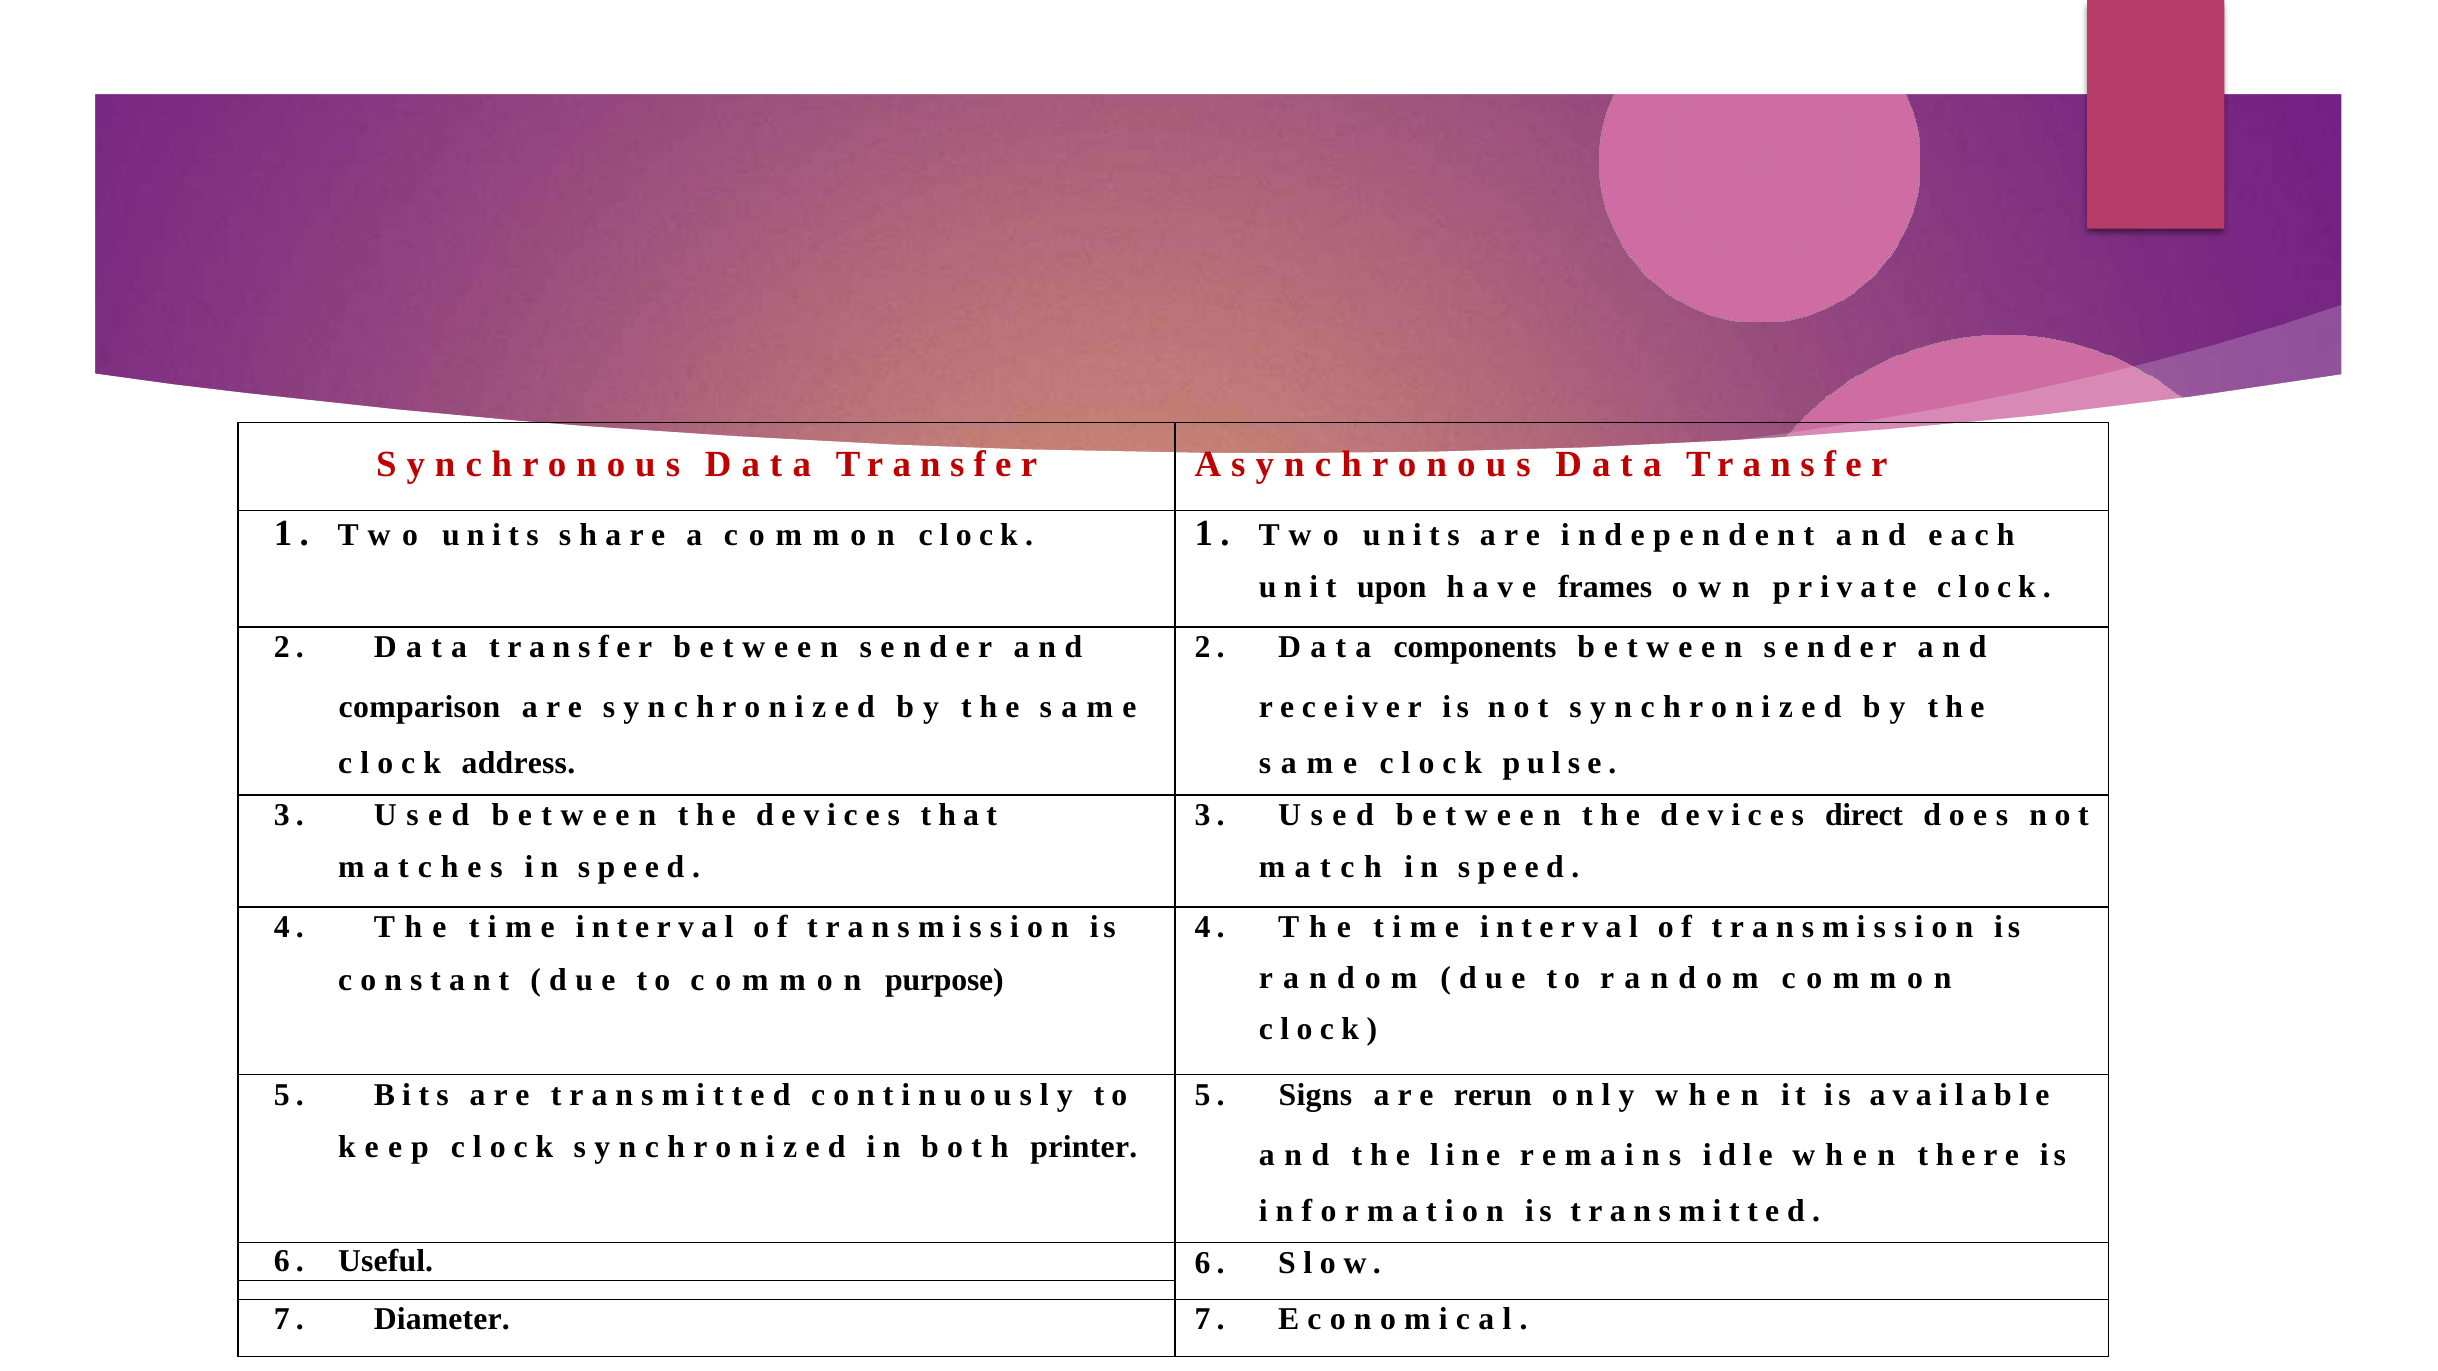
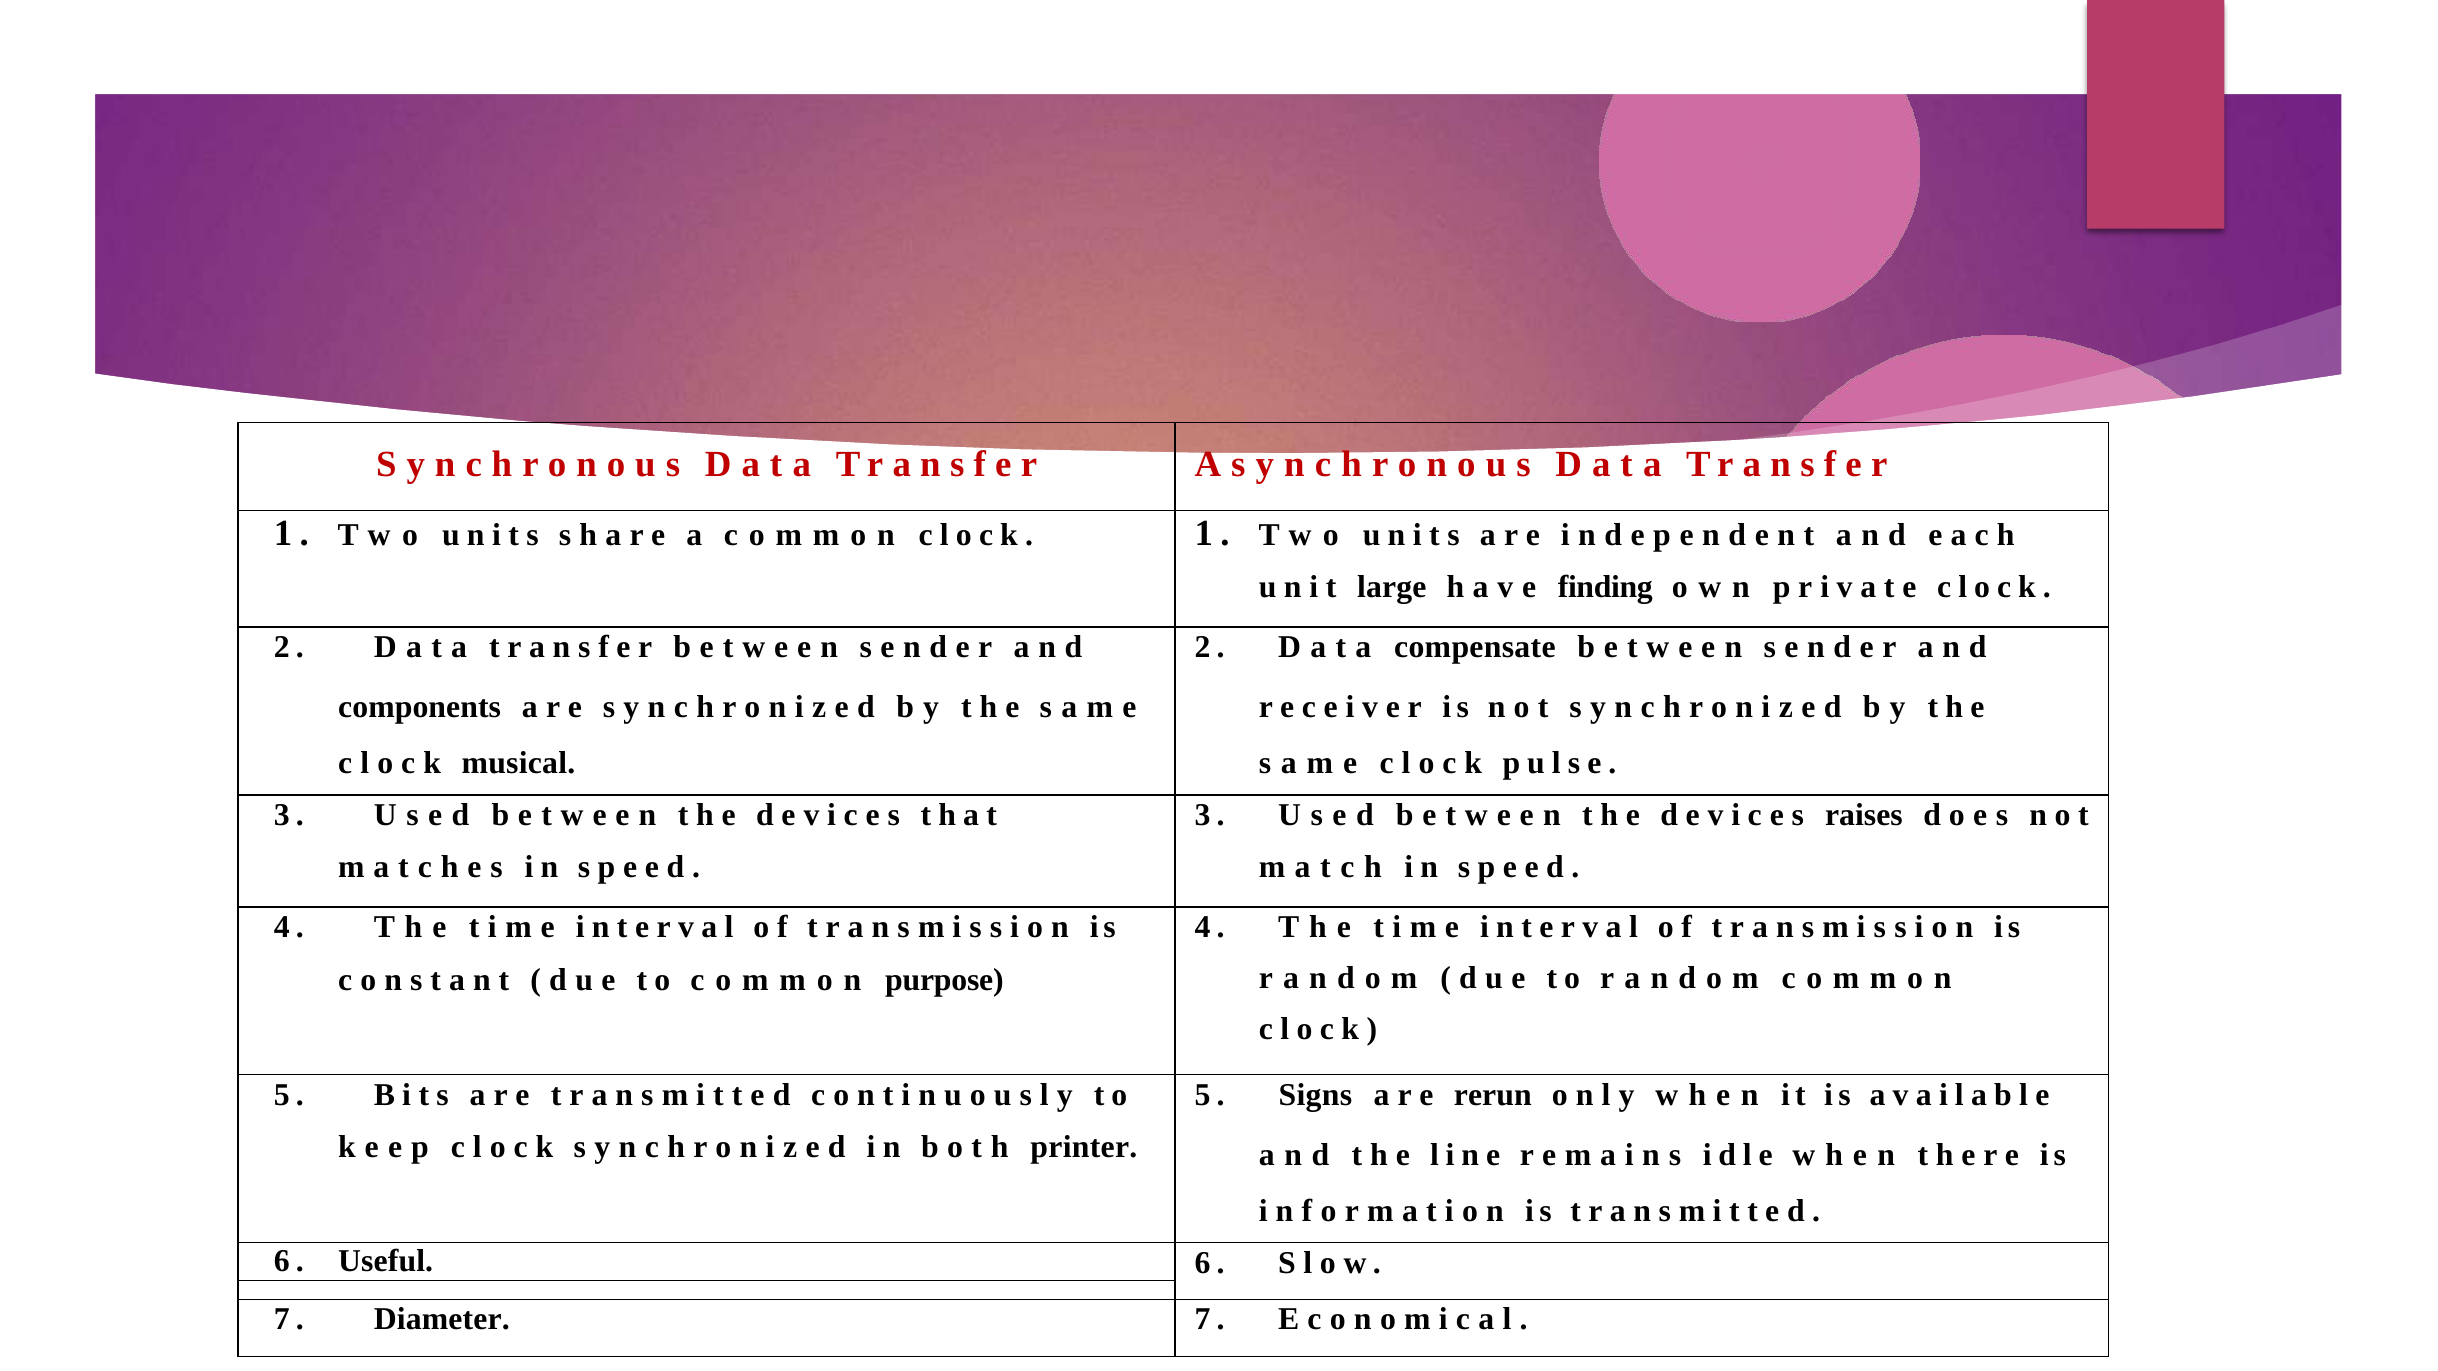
upon: upon -> large (1392, 587)
frames: frames -> finding (1605, 587)
components: components -> compensate (1475, 647)
comparison: comparison -> components (420, 707)
address: address -> musical (518, 763)
direct: direct -> raises (1864, 815)
